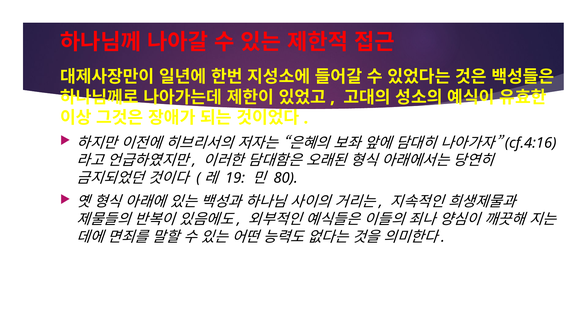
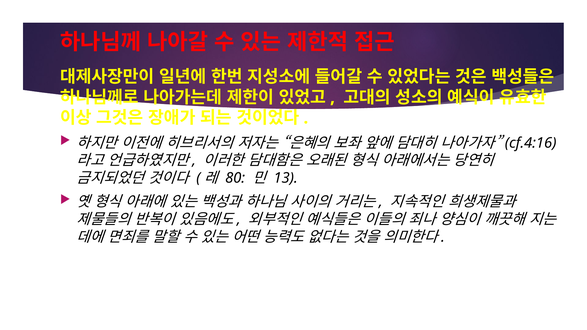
19: 19 -> 80 (235, 178)
80: 80 -> 13 (286, 178)
